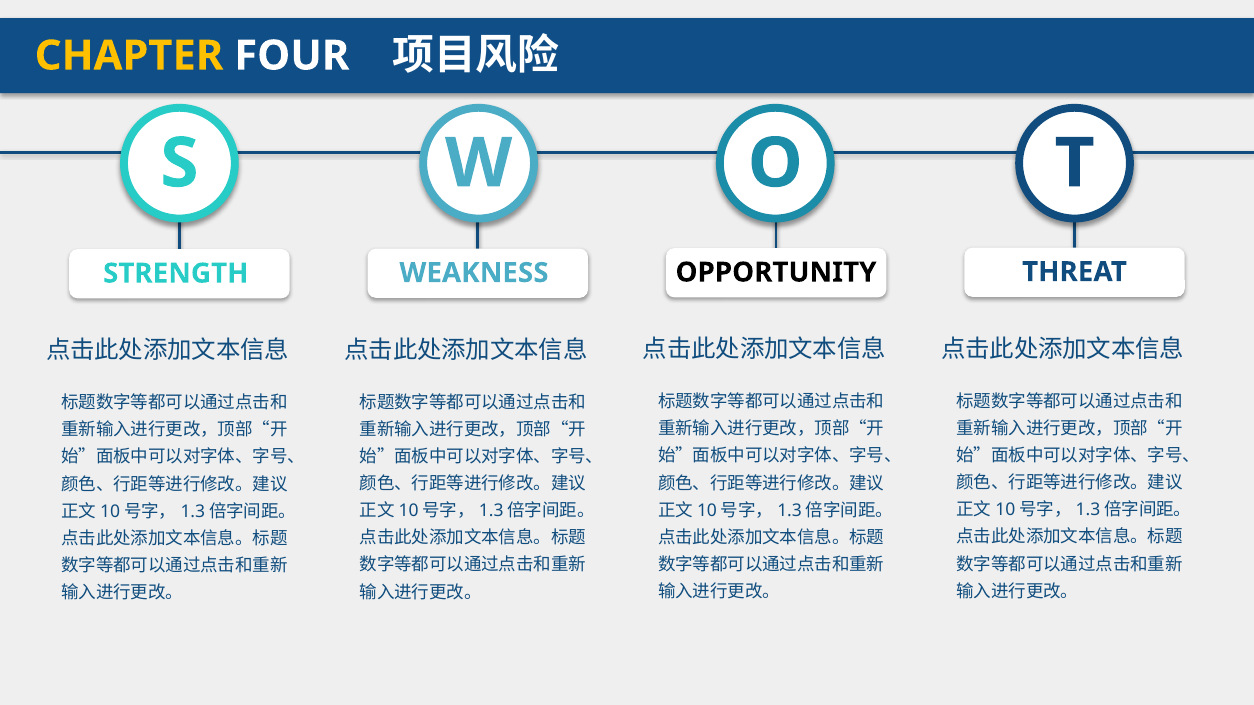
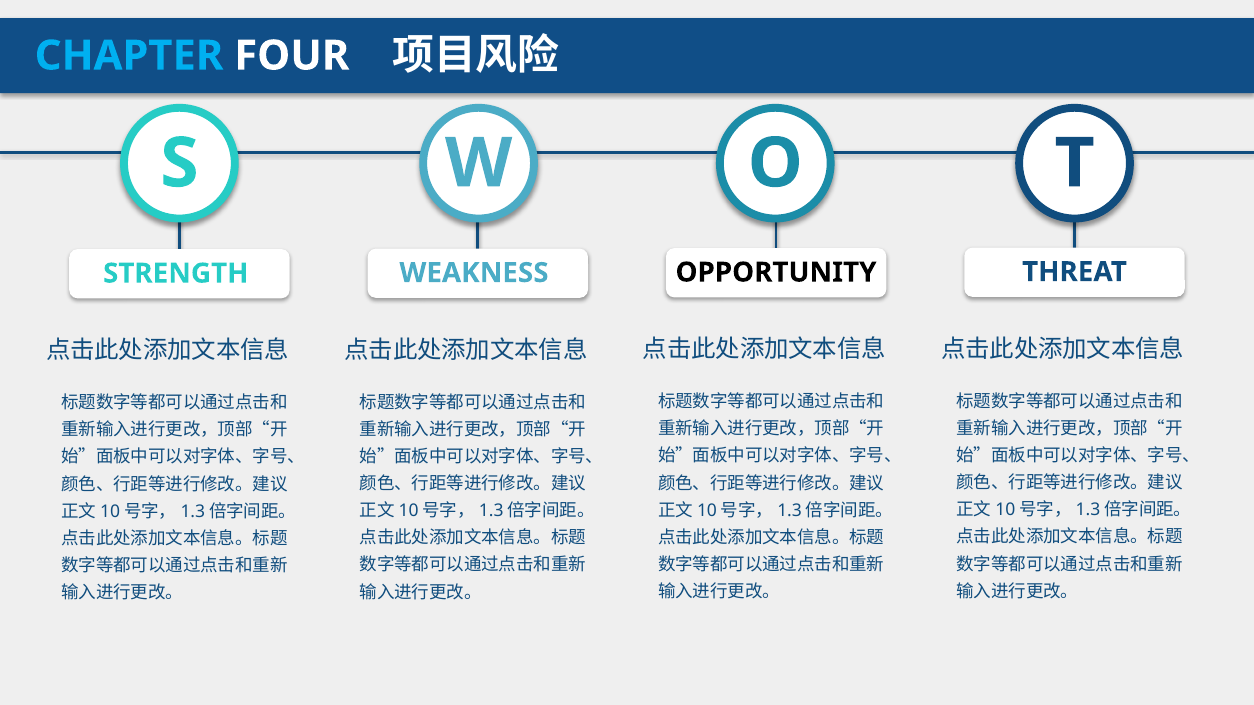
CHAPTER colour: yellow -> light blue (129, 56)
